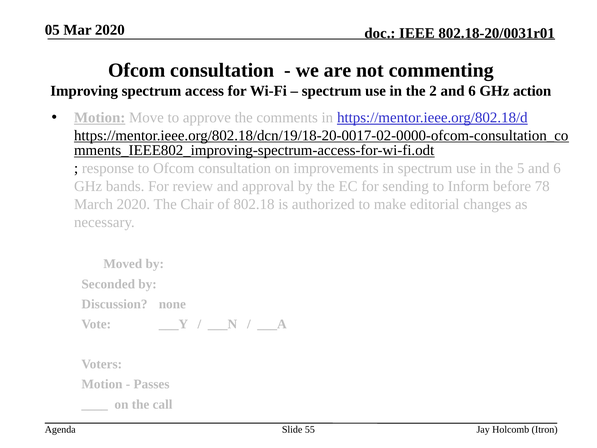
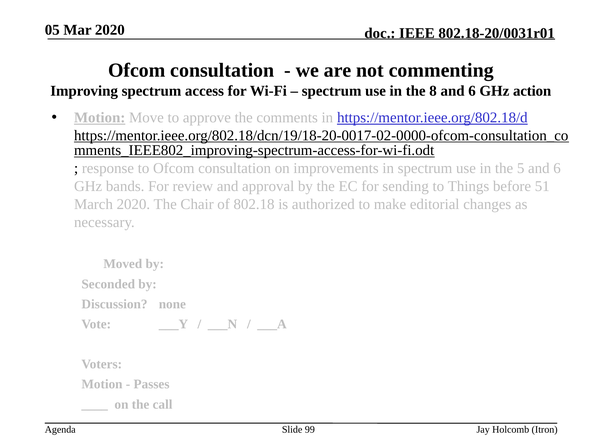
2: 2 -> 8 (433, 91)
Inform: Inform -> Things (469, 186)
78: 78 -> 51 (542, 186)
55: 55 -> 99 (310, 429)
